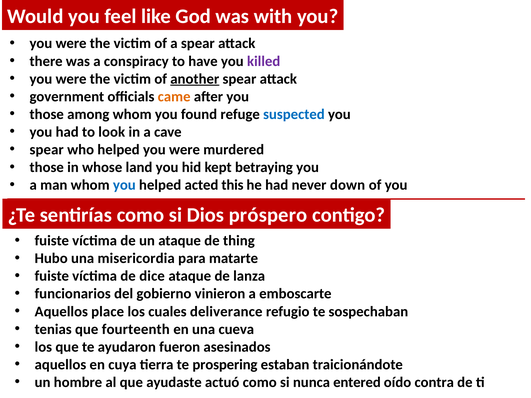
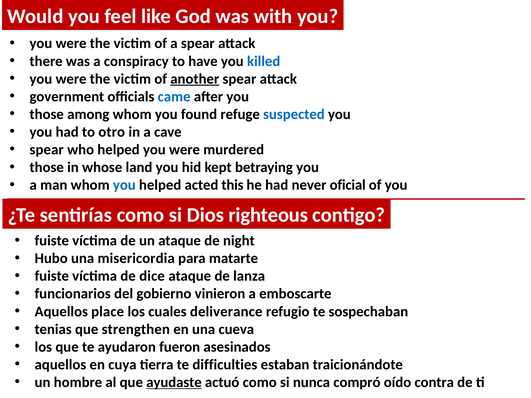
killed colour: purple -> blue (264, 61)
came colour: orange -> blue (174, 97)
look: look -> otro (112, 132)
down: down -> oficial (348, 185)
próspero: próspero -> righteous (268, 215)
thing: thing -> night (239, 241)
fourteenth: fourteenth -> strengthen (136, 329)
prospering: prospering -> difficulties (225, 365)
ayudaste underline: none -> present (174, 383)
entered: entered -> compró (357, 383)
